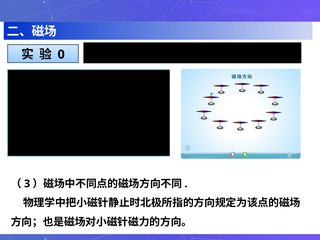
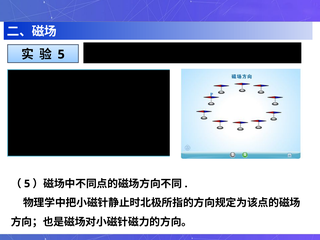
0: 0 -> 5 (61, 54)
3: 3 -> 5 (27, 184)
